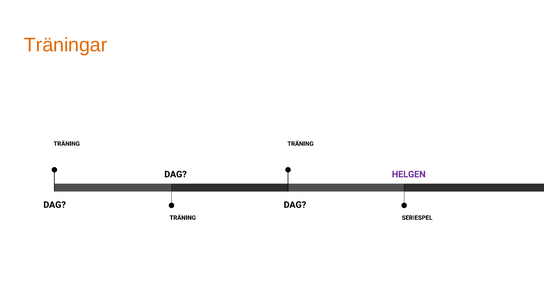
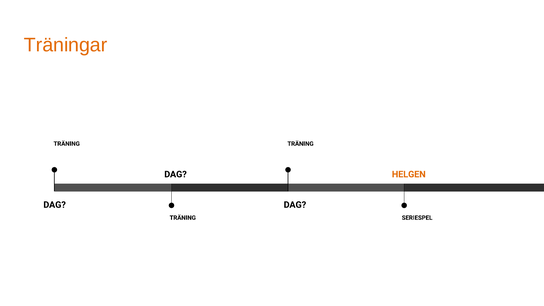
HELGEN colour: purple -> orange (409, 174)
